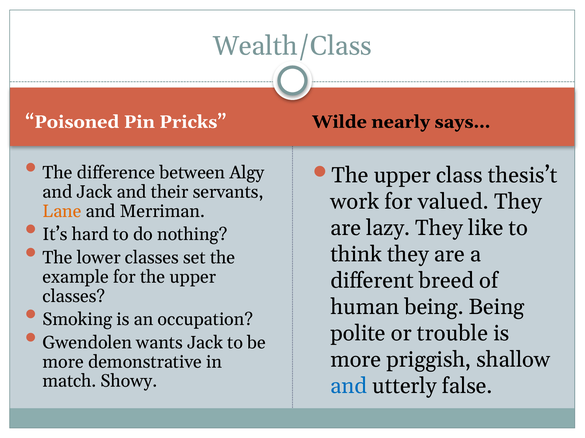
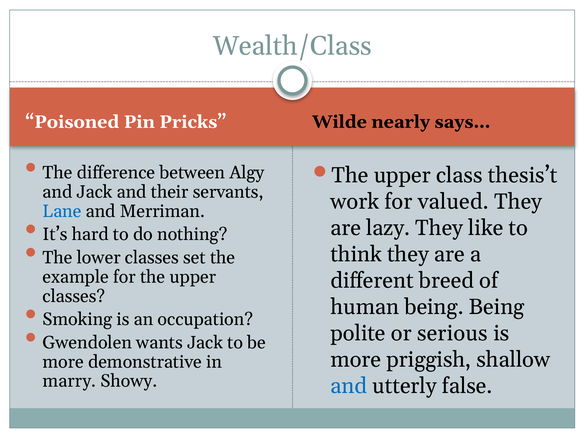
Lane colour: orange -> blue (62, 212)
trouble: trouble -> serious (452, 334)
match: match -> marry (69, 382)
